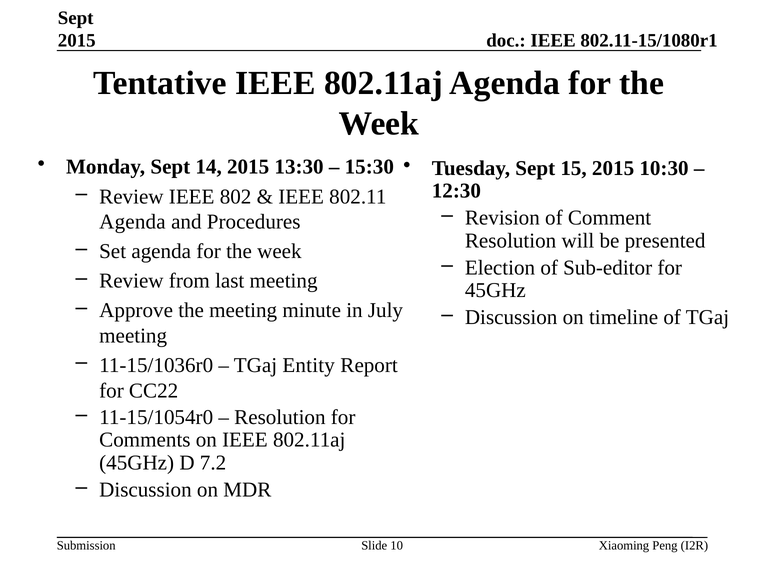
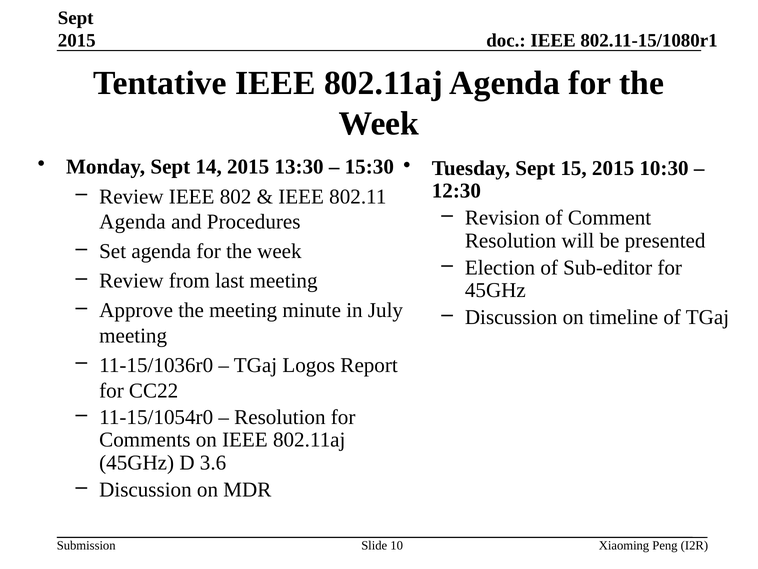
Entity: Entity -> Logos (309, 365)
7.2: 7.2 -> 3.6 (213, 462)
